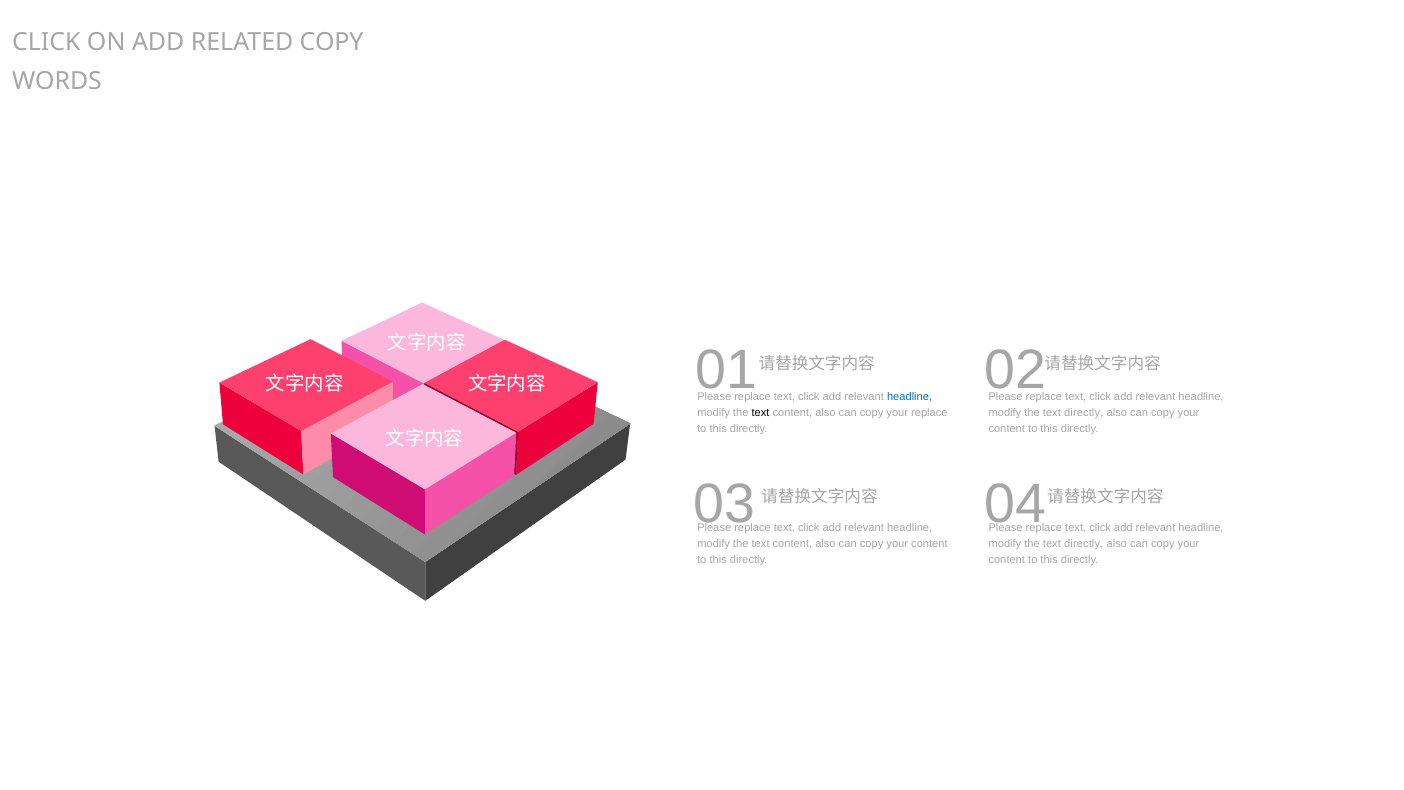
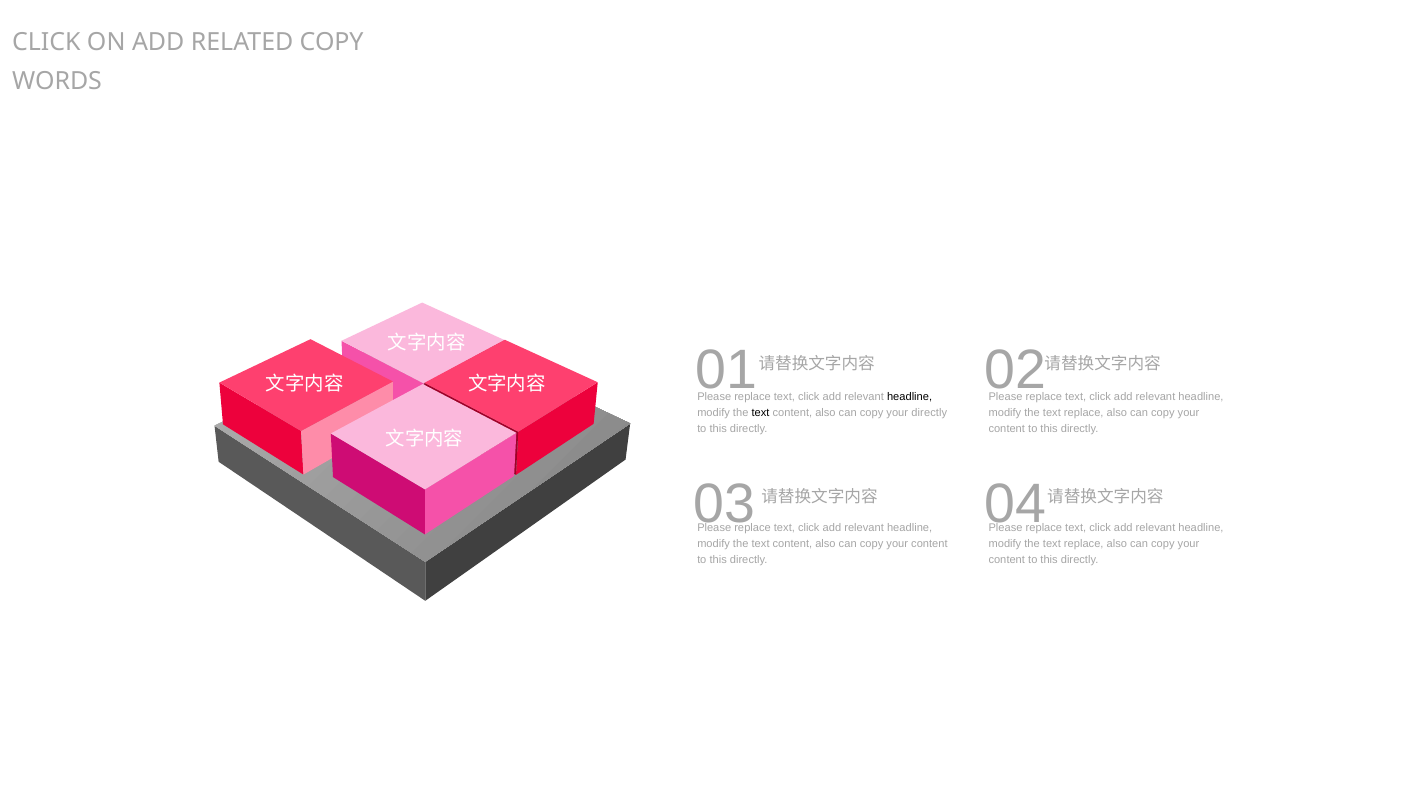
headline colour: blue -> black (910, 397)
your replace: replace -> directly (929, 413)
directly: directly -> replace (1084, 413)
directly: directly -> replace (1084, 543)
